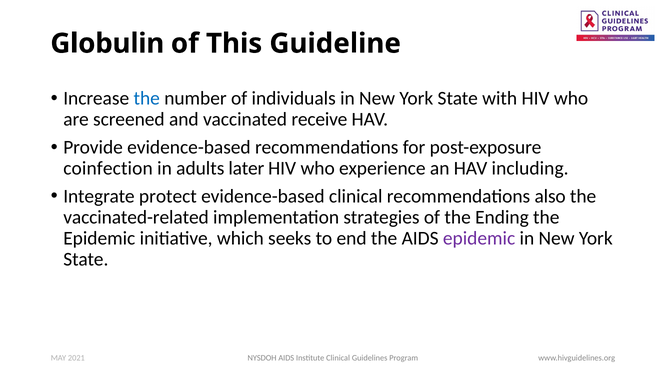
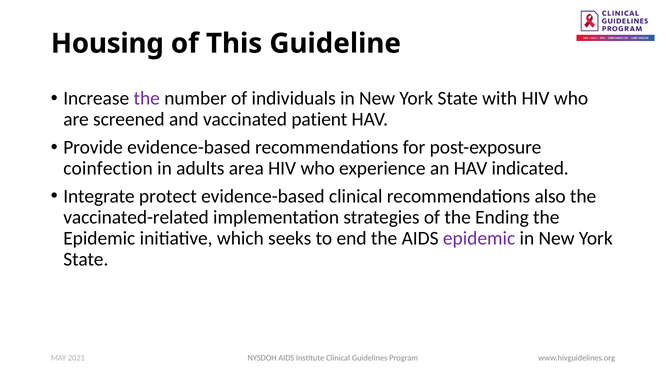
Globulin: Globulin -> Housing (107, 43)
the colour: blue -> purple (147, 98)
receive: receive -> patient (319, 119)
later: later -> area (246, 168)
including: including -> indicated (530, 168)
